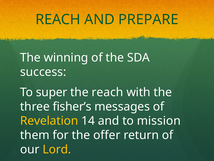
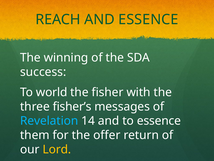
AND PREPARE: PREPARE -> ESSENCE (148, 19)
super: super -> world (52, 92)
the reach: reach -> fisher (108, 92)
Revelation colour: yellow -> light blue (49, 121)
to mission: mission -> essence (159, 121)
